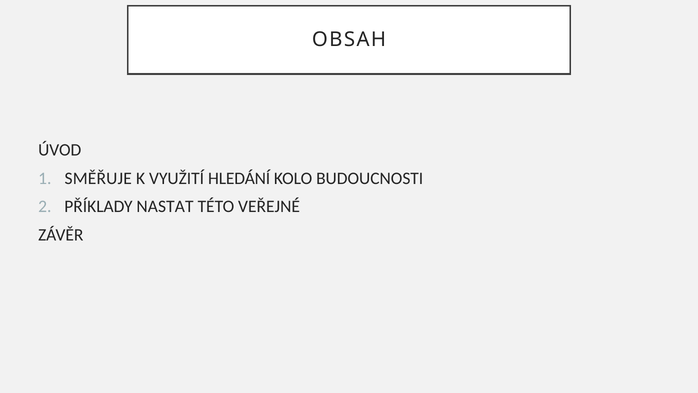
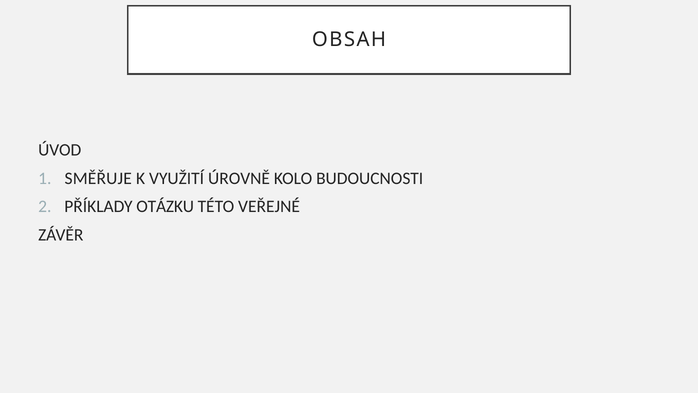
HLEDÁNÍ: HLEDÁNÍ -> ÚROVNĚ (239, 178)
NASTAT: NASTAT -> OTÁZKU (165, 206)
